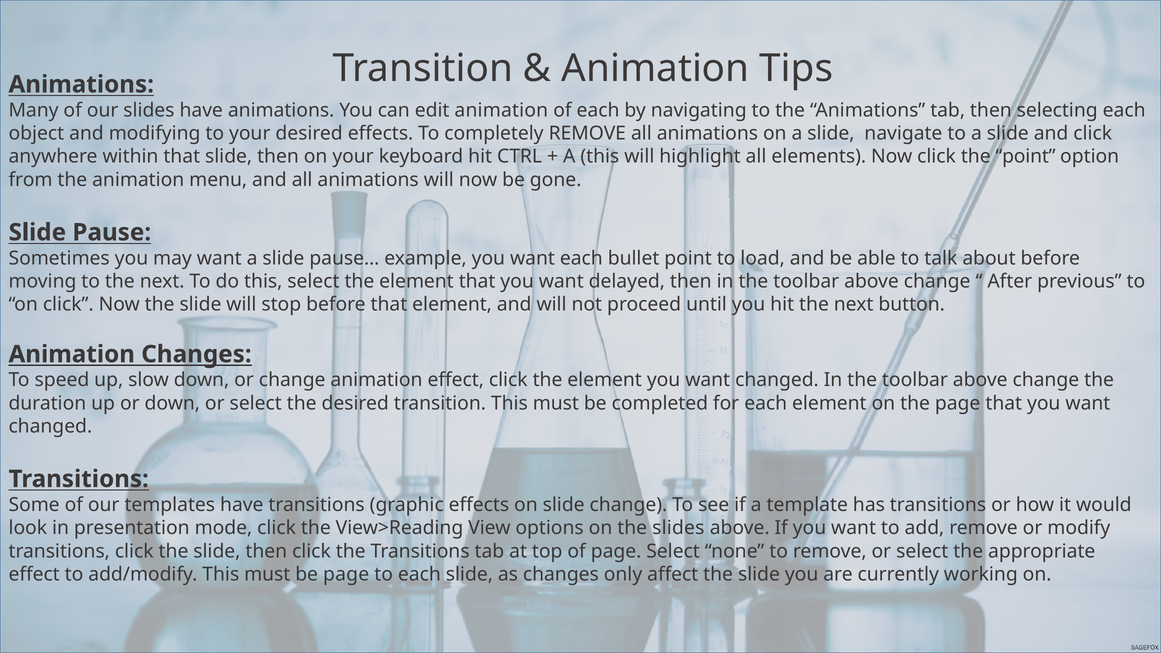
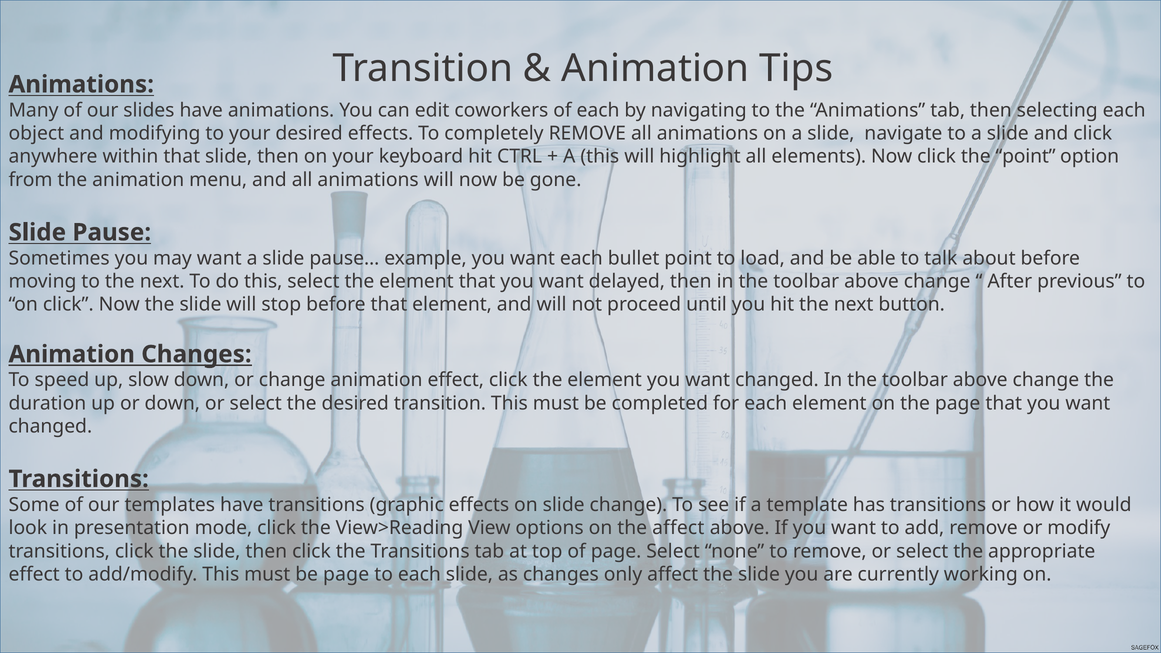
edit animation: animation -> coworkers (501, 110)
the slides: slides -> affect (678, 528)
